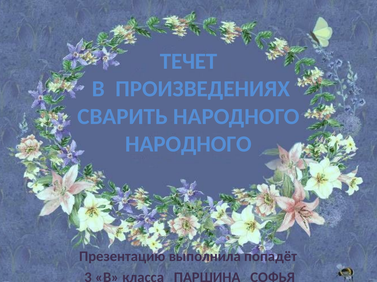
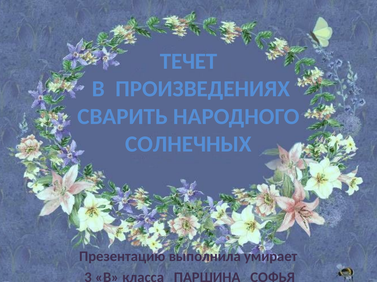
НАРОДНОГО: НАРОДНОГО -> СОЛНЕЧНЫХ (188, 144)
попадёт: попадёт -> умирает (271, 257)
